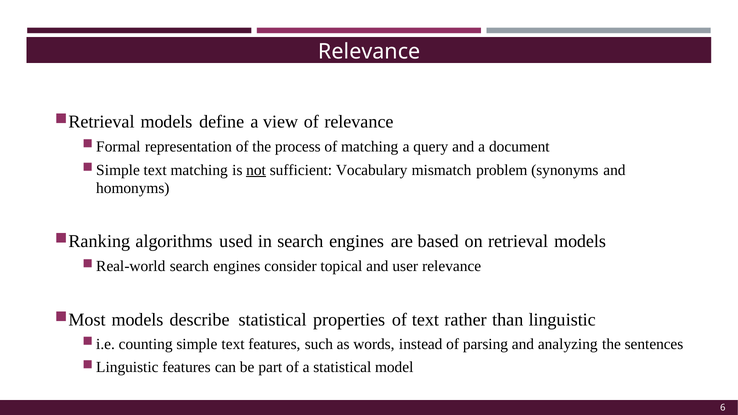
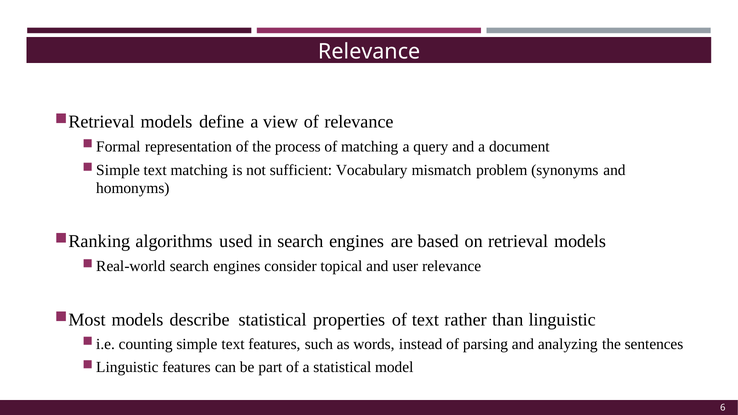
not underline: present -> none (256, 170)
